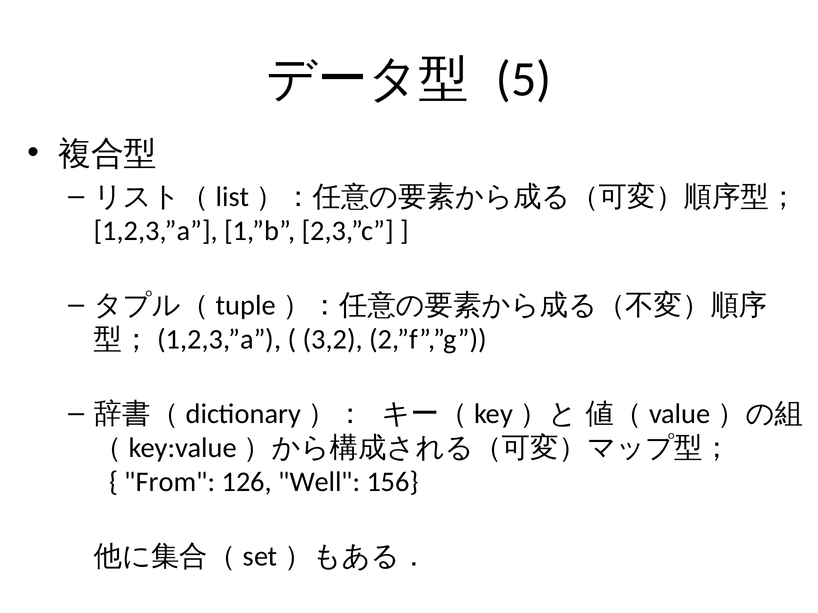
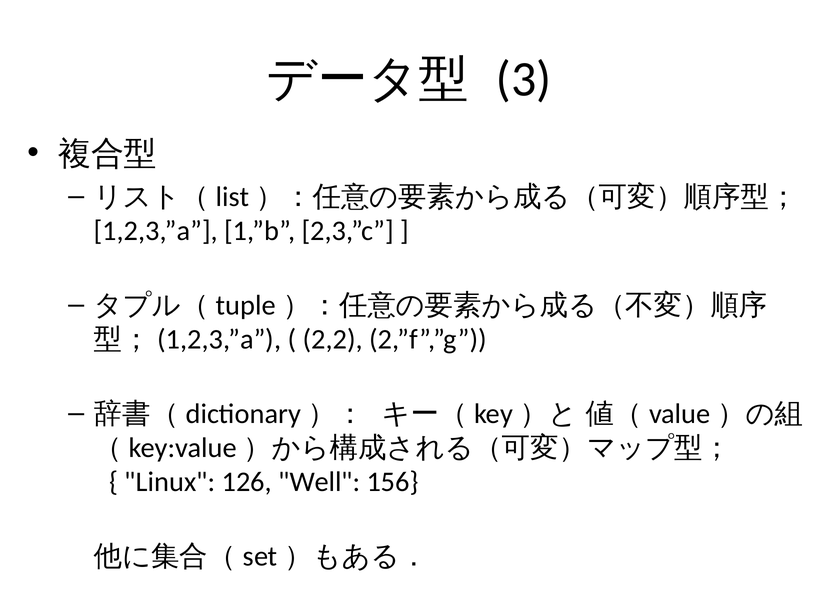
5: 5 -> 3 (524, 79)
3,2: 3,2 -> 2,2 (333, 340)
From: From -> Linux (170, 482)
